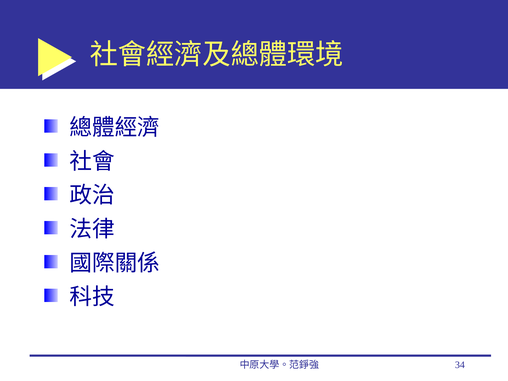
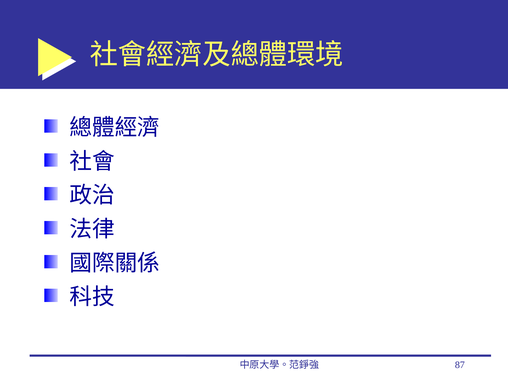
34: 34 -> 87 (460, 365)
